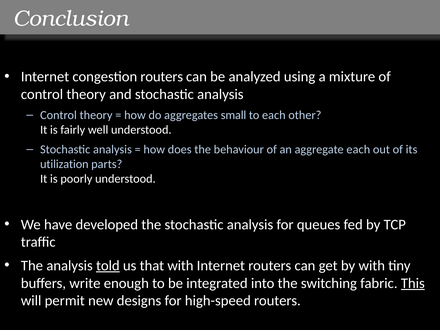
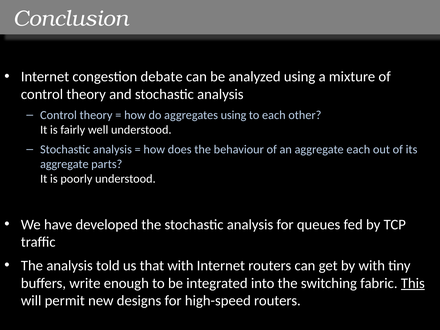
congestion routers: routers -> debate (162, 77)
aggregates small: small -> using (234, 115)
utilization: utilization -> aggregate (64, 164)
told underline: present -> none (108, 266)
